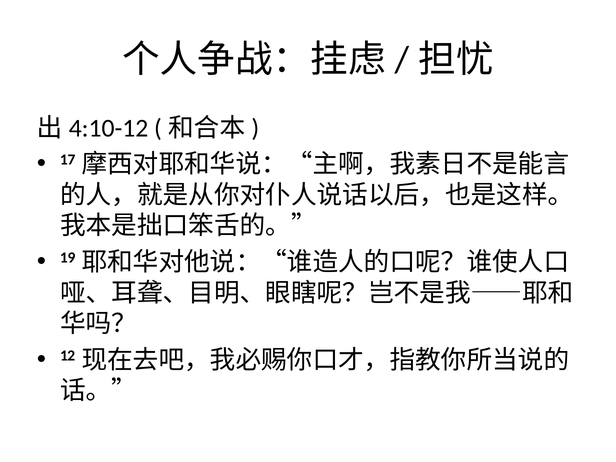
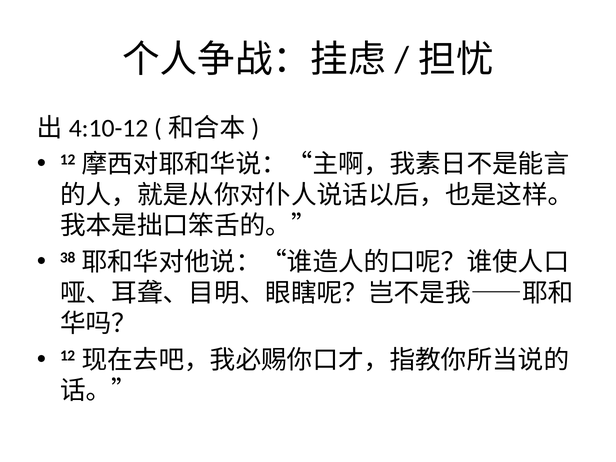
17: 17 -> 12 (68, 160)
19: 19 -> 38 (68, 258)
